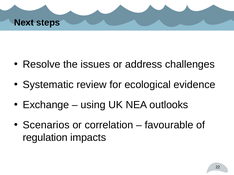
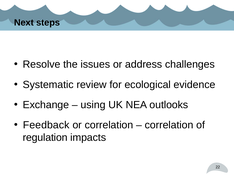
Scenarios: Scenarios -> Feedback (46, 125)
favourable: favourable -> correlation (169, 125)
